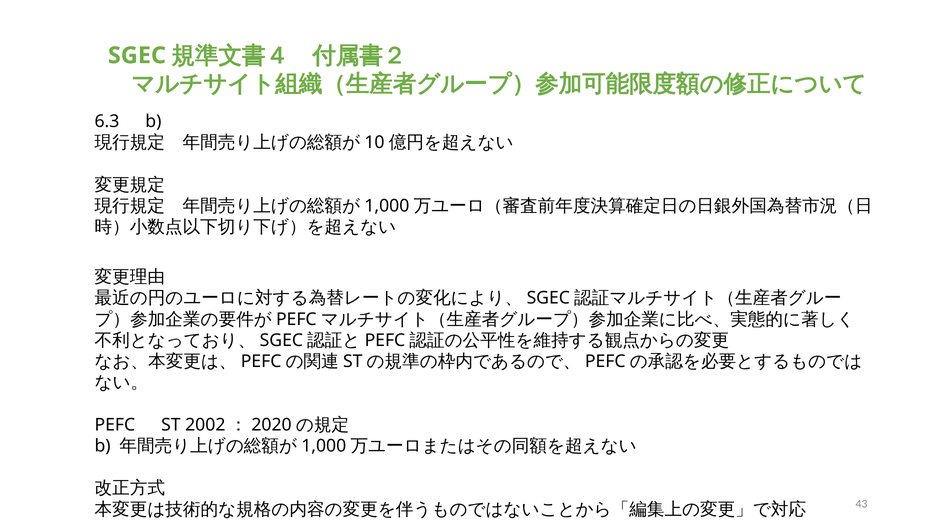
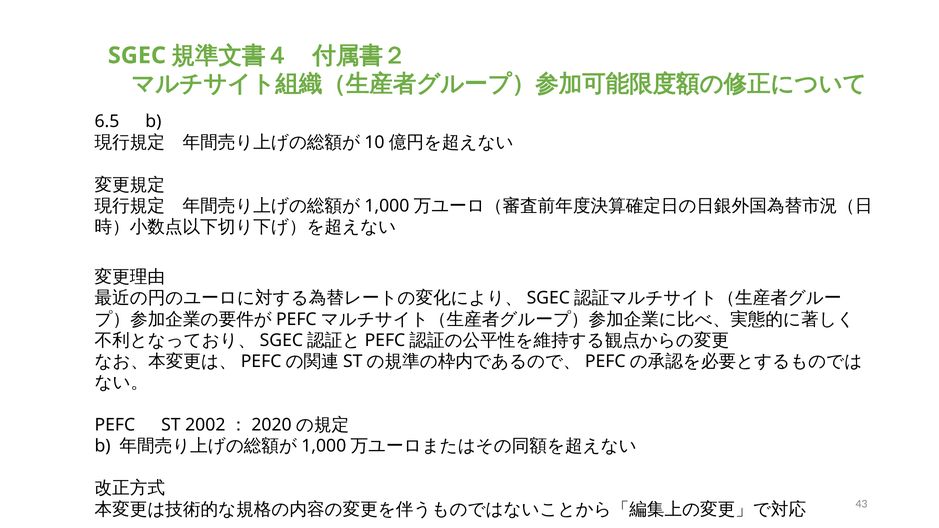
6.3: 6.3 -> 6.5 (107, 122)
